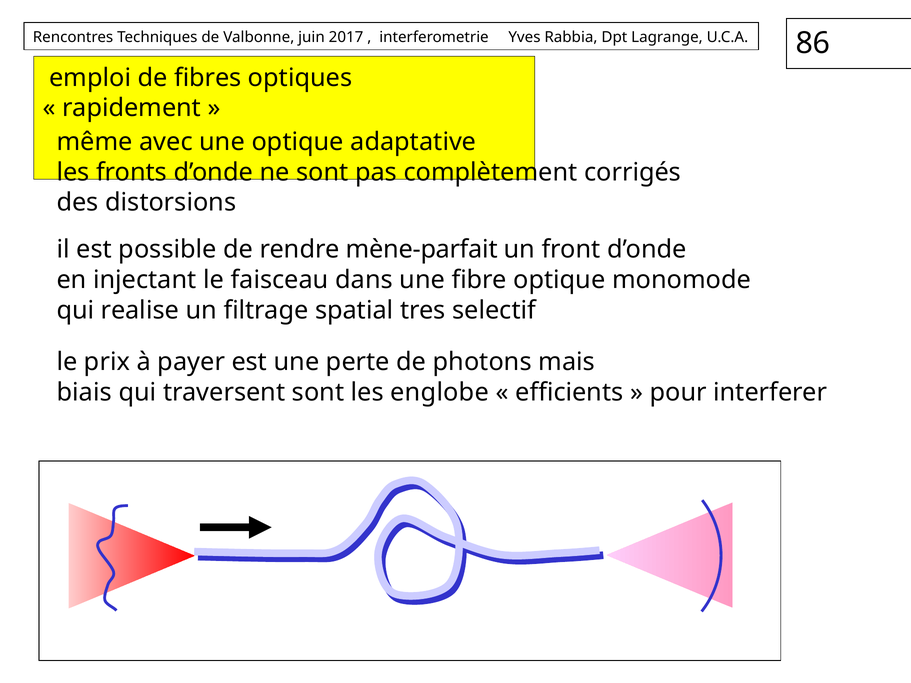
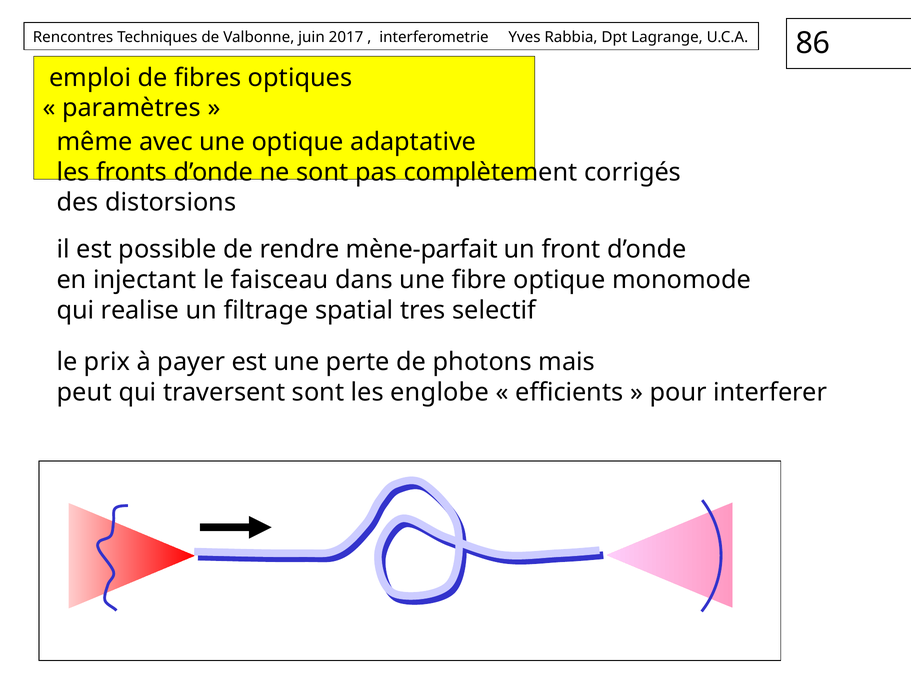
rapidement: rapidement -> paramètres (131, 108)
biais: biais -> peut (84, 392)
